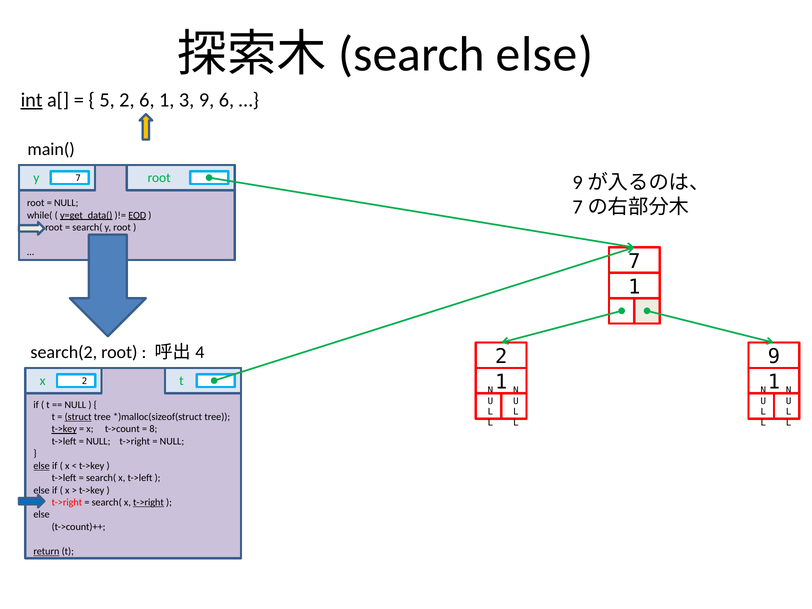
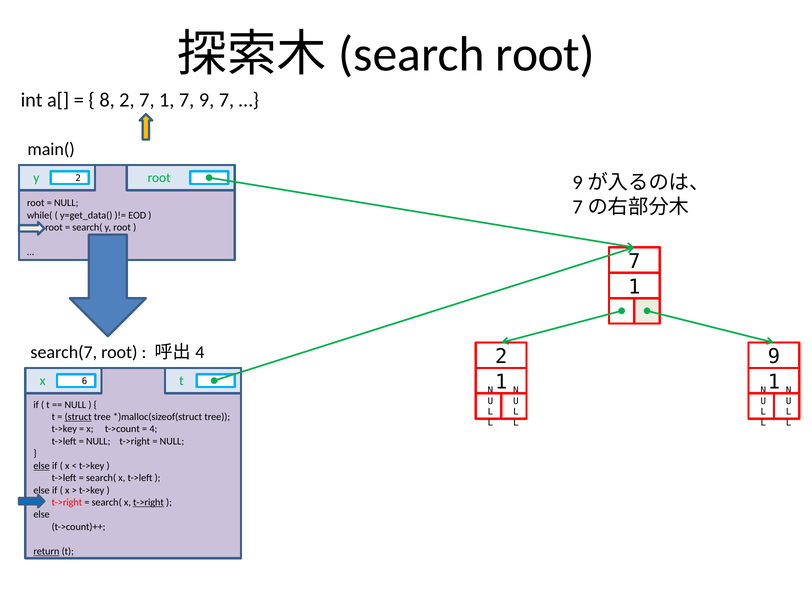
else: else -> root (545, 54)
int underline: present -> none (32, 100)
5: 5 -> 8 (107, 100)
2 6: 6 -> 7 (147, 100)
1 3: 3 -> 7 (187, 100)
9 6: 6 -> 7 (226, 100)
y 7: 7 -> 2 (78, 178)
y=get_data( underline: present -> none (86, 215)
EOD underline: present -> none (137, 215)
search(2: search(2 -> search(7 (64, 352)
x 2: 2 -> 6 (84, 381)
t->key underline: present -> none (64, 429)
8: 8 -> 4 (153, 429)
